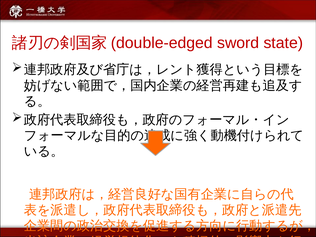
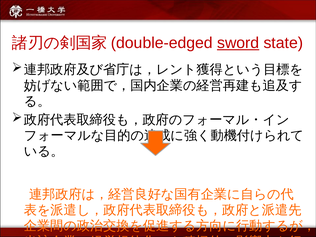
sword underline: none -> present (238, 43)
